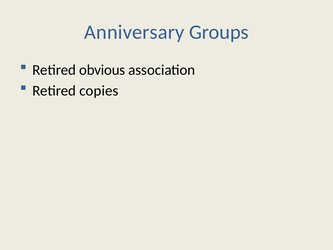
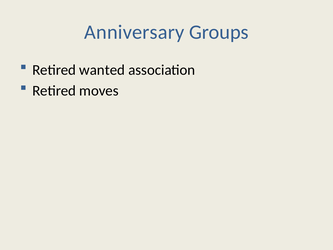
obvious: obvious -> wanted (102, 70)
copies: copies -> moves (99, 91)
